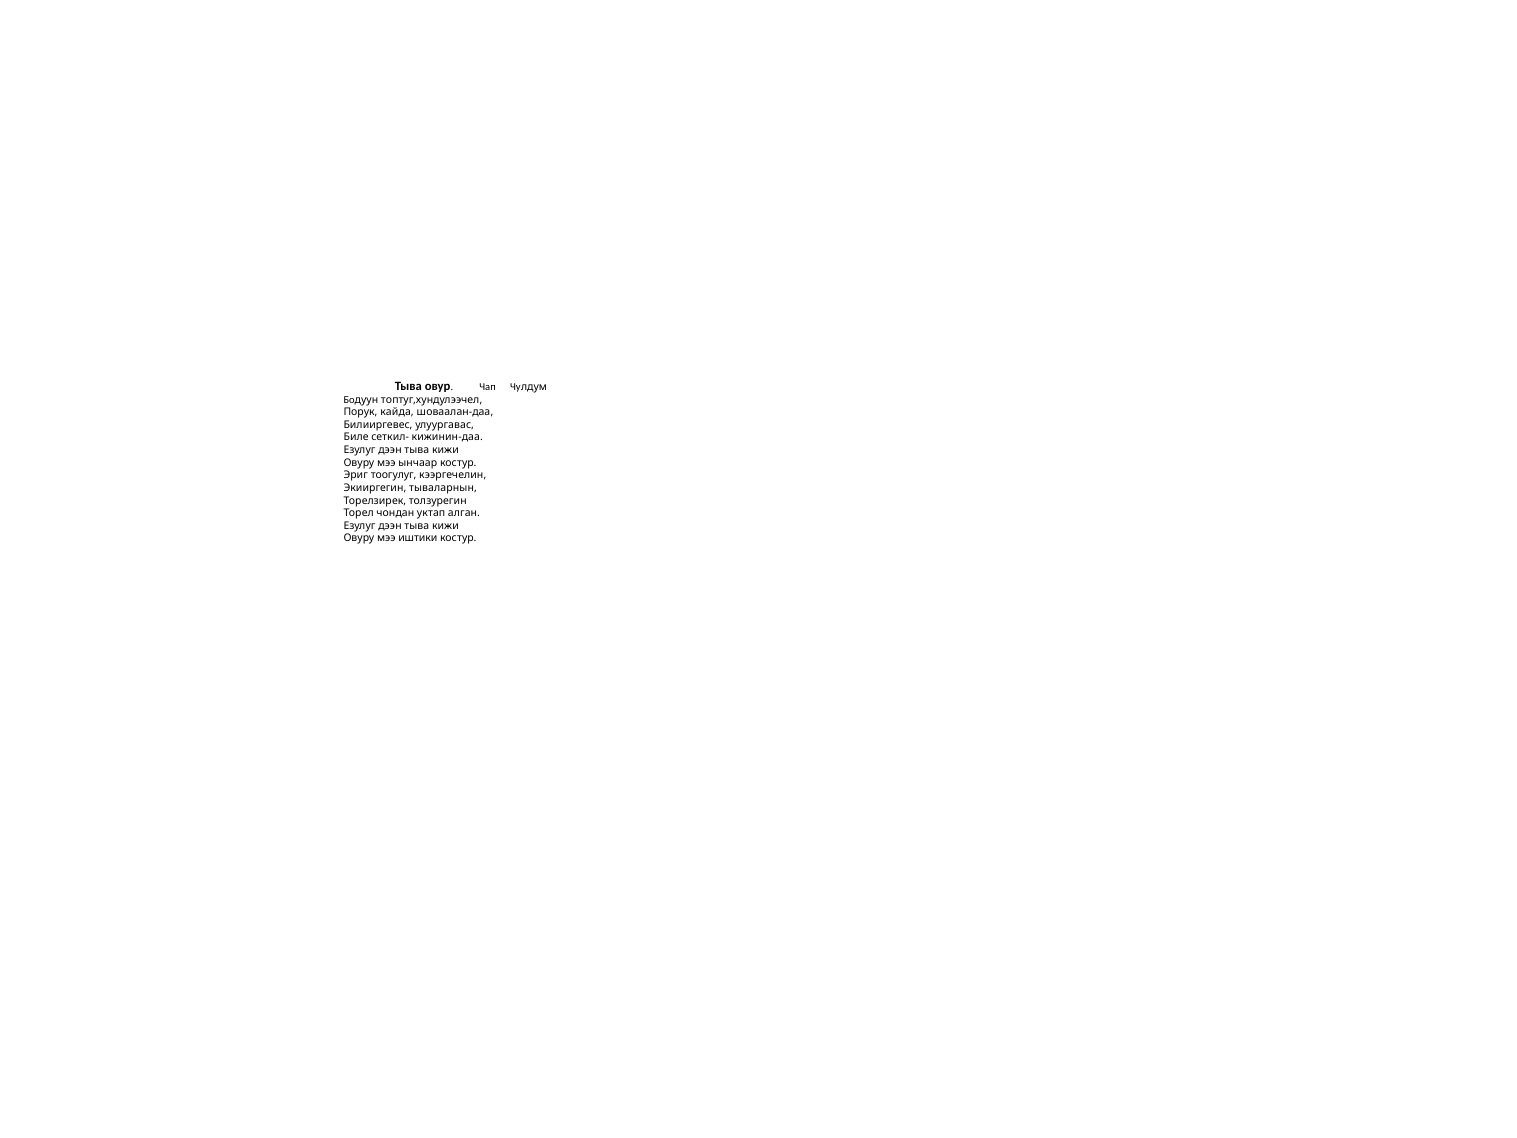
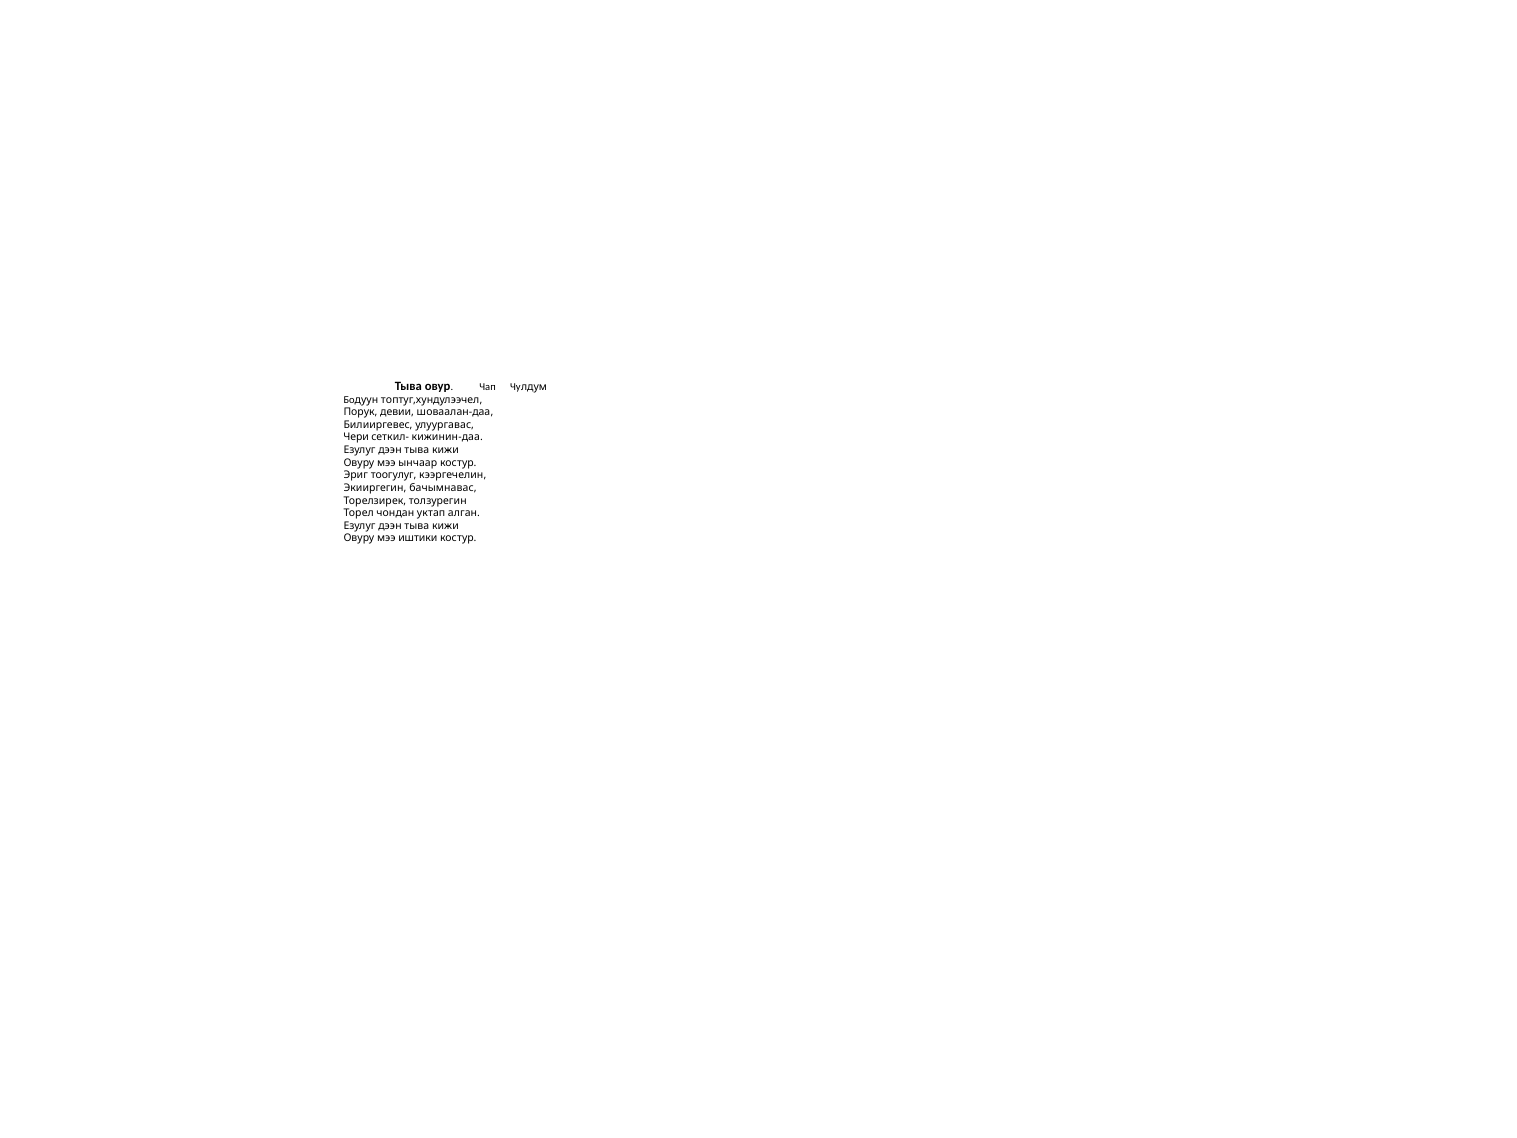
кайда: кайда -> девии (397, 412)
Биле: Биле -> Чери (356, 437)
тываларнын: тываларнын -> бачымнавас (443, 488)
